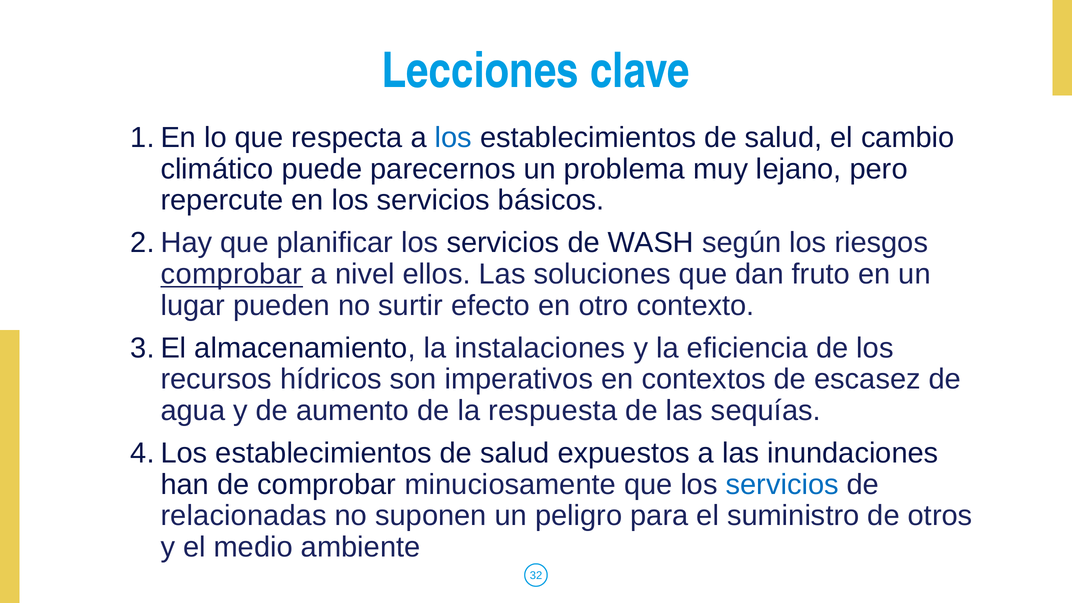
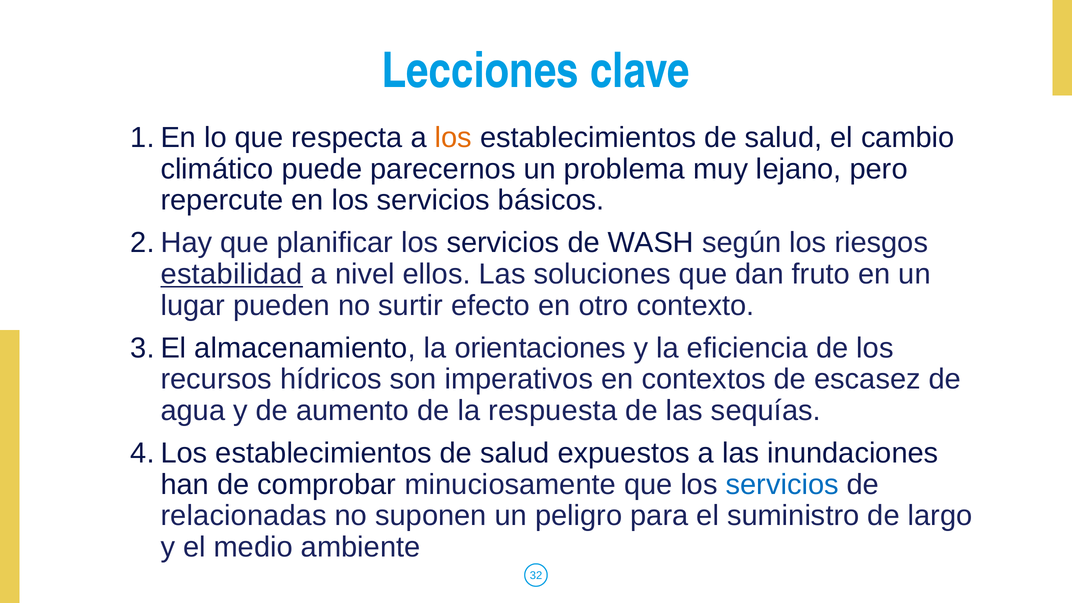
los colour: blue -> orange (453, 138)
comprobar: comprobar -> estabilidad (231, 274)
instalaciones: instalaciones -> orientaciones (540, 348)
otros: otros -> largo (940, 516)
